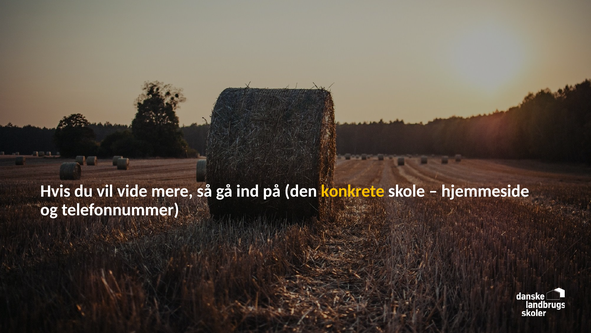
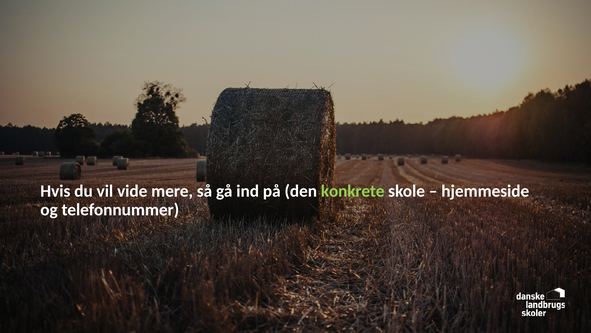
konkrete colour: yellow -> light green (353, 191)
